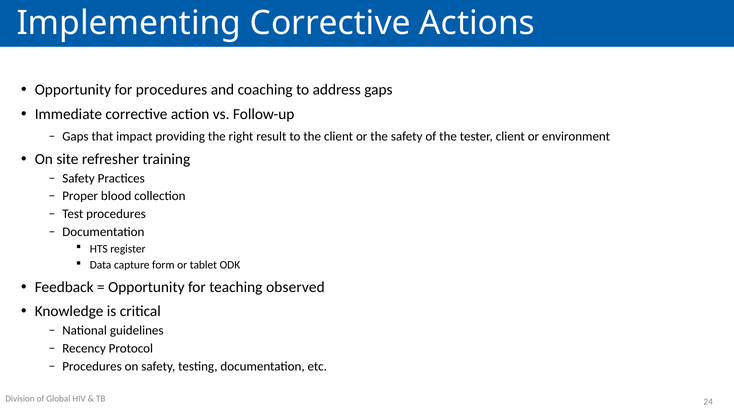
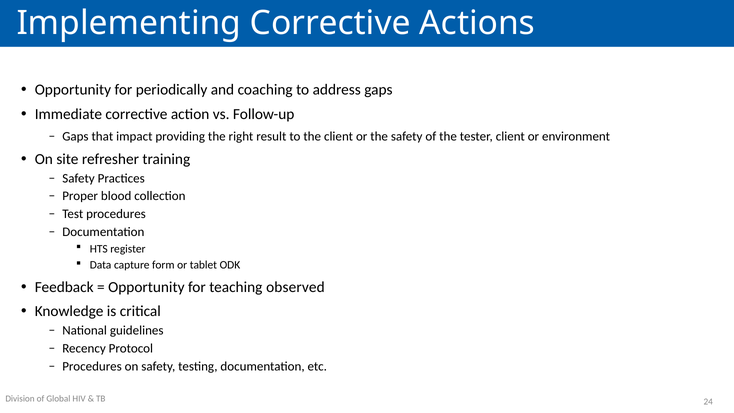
for procedures: procedures -> periodically (172, 90)
